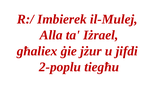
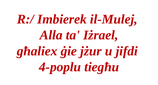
2-poplu: 2-poplu -> 4-poplu (60, 67)
